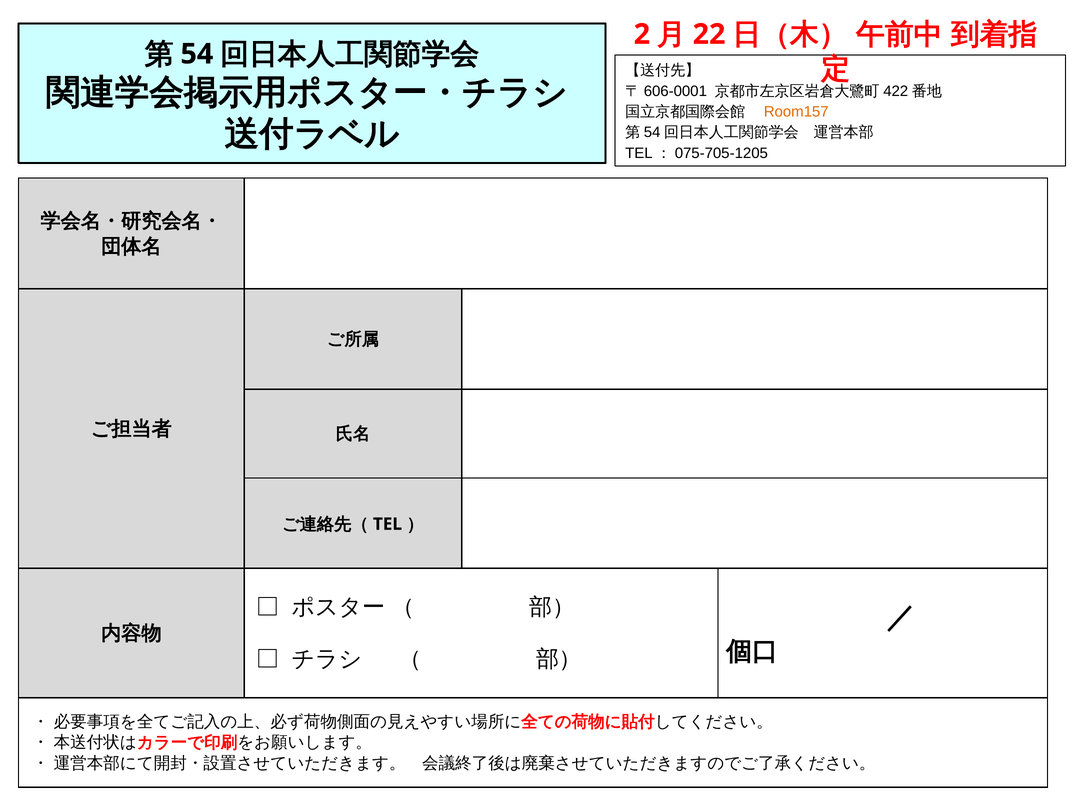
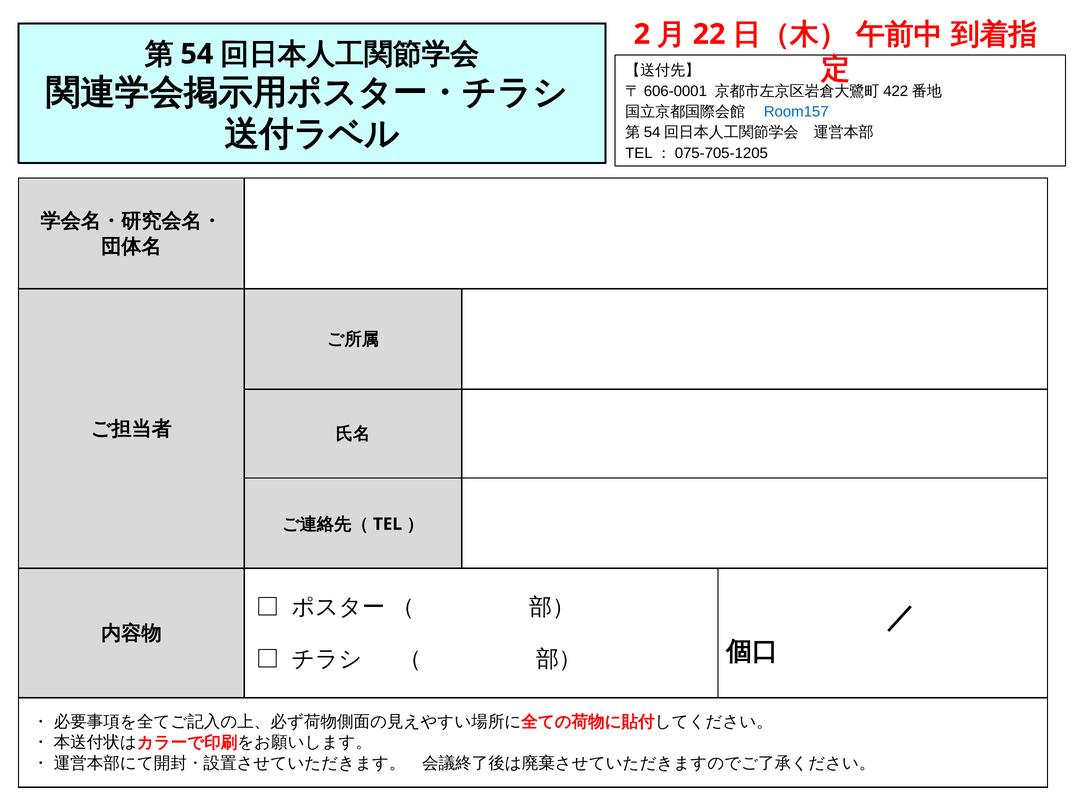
Room157 colour: orange -> blue (796, 112)
